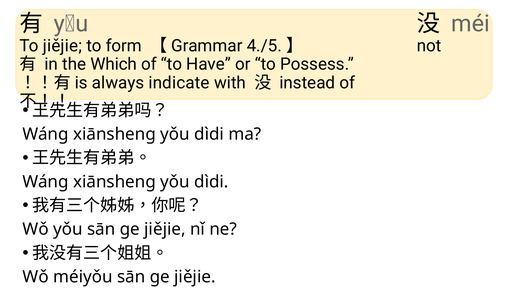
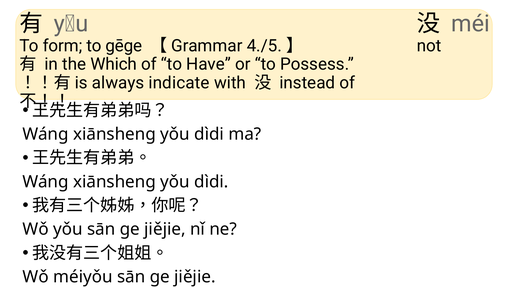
To jiějie: jiějie -> form (63, 46)
form: form -> gēge (124, 46)
